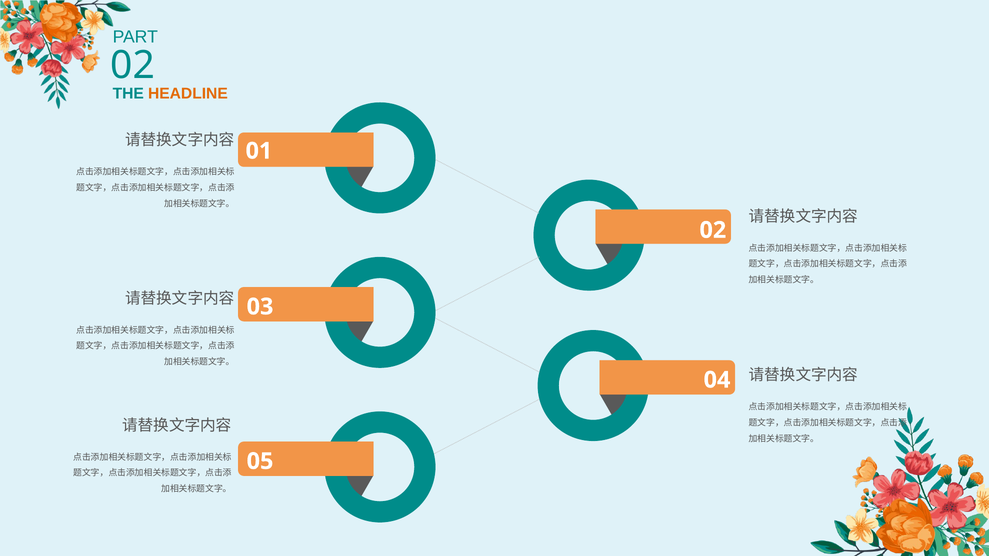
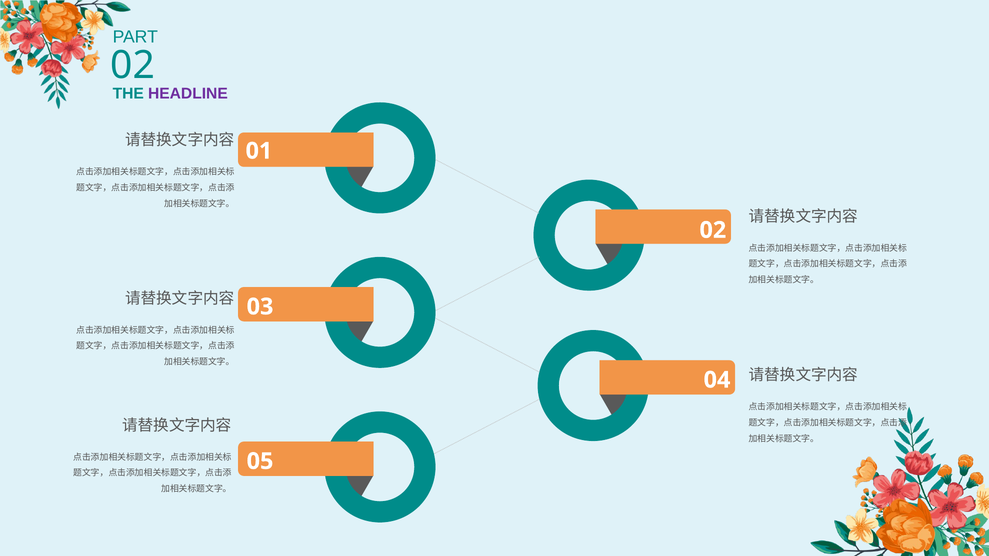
HEADLINE colour: orange -> purple (188, 94)
